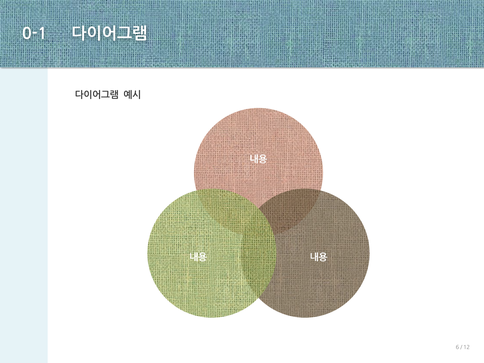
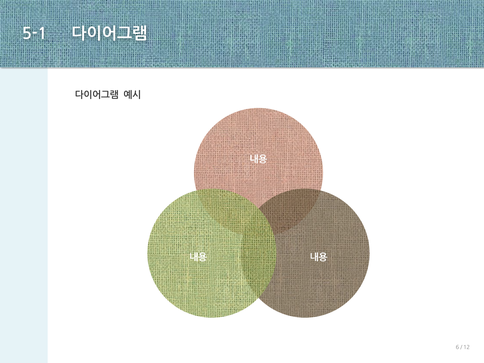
0-1: 0-1 -> 5-1 (35, 34)
